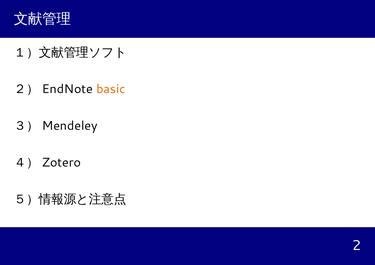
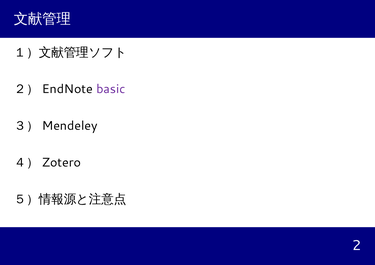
basic colour: orange -> purple (111, 89)
